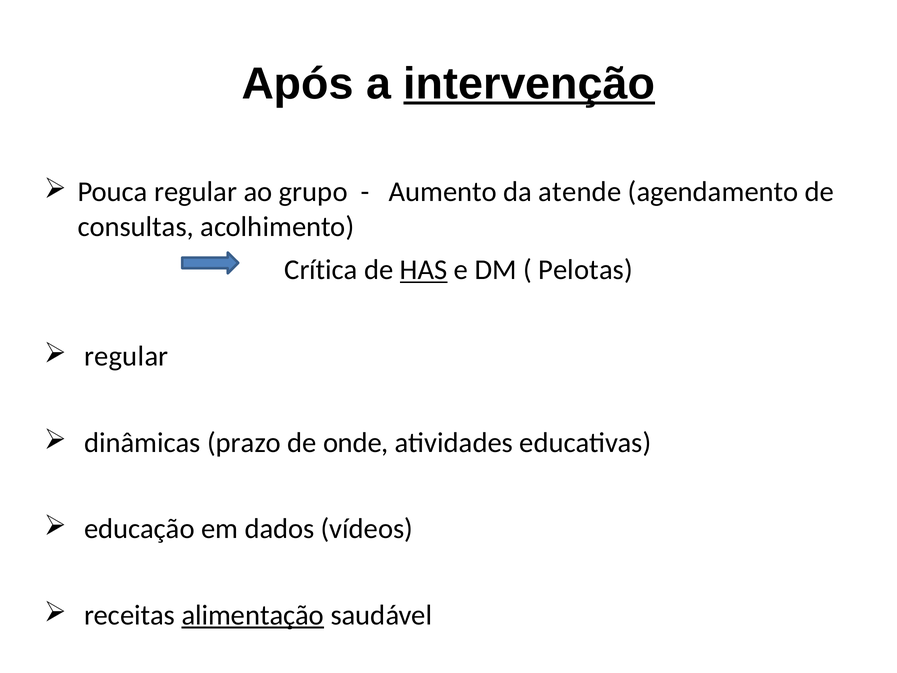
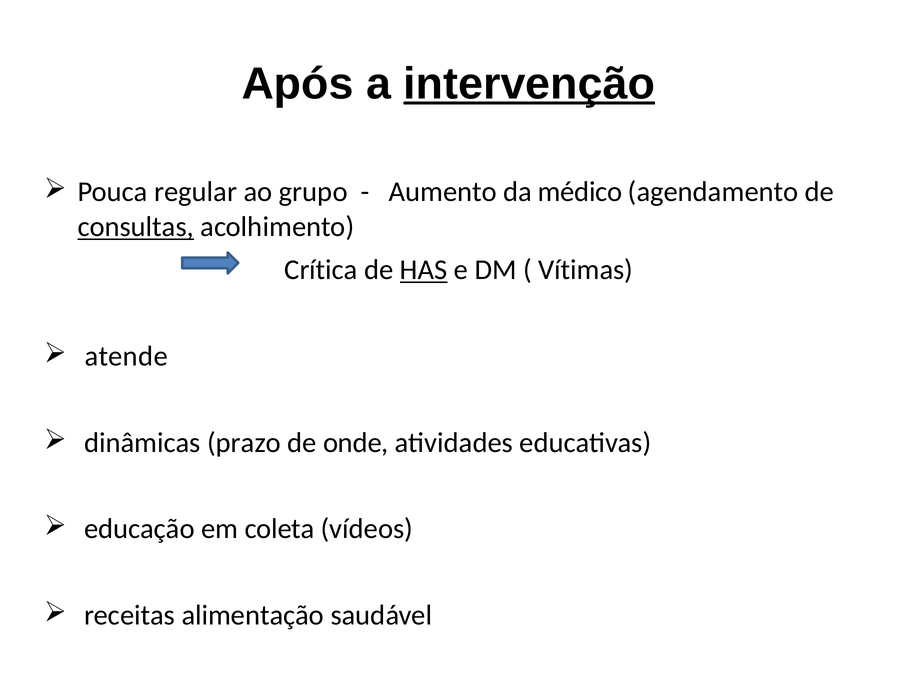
atende: atende -> médico (580, 192)
consultas underline: none -> present (136, 227)
Pelotas: Pelotas -> Vítimas (586, 270)
regular: regular -> atende (126, 356)
dados: dados -> coleta (280, 529)
alimentação underline: present -> none (253, 615)
